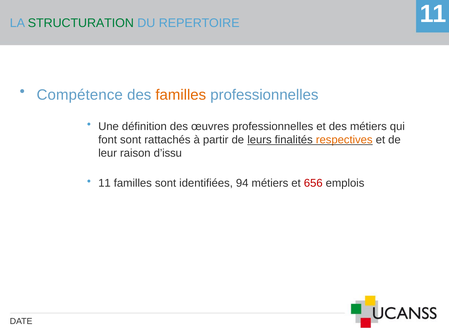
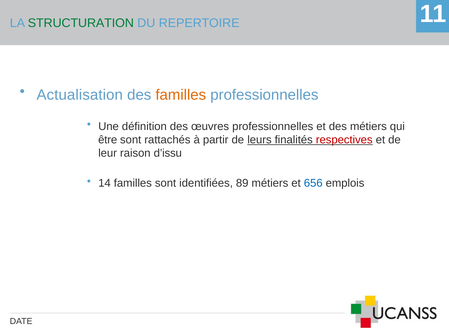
Compétence: Compétence -> Actualisation (80, 95)
font: font -> être (108, 140)
respectives colour: orange -> red (344, 140)
11: 11 -> 14 (105, 184)
94: 94 -> 89 (242, 184)
656 colour: red -> blue (313, 184)
